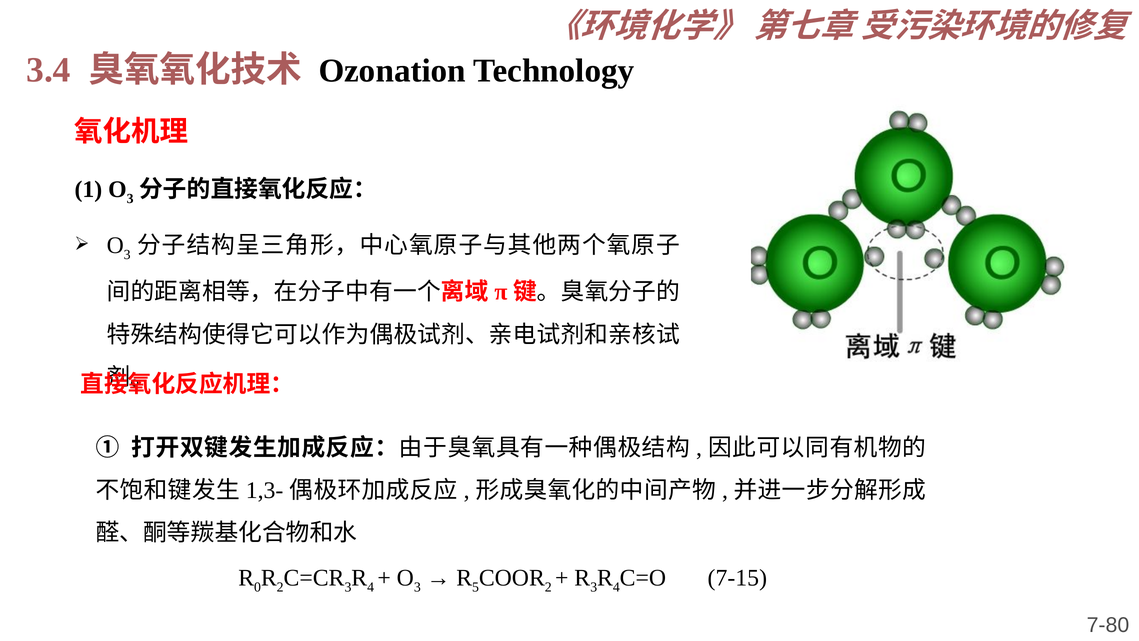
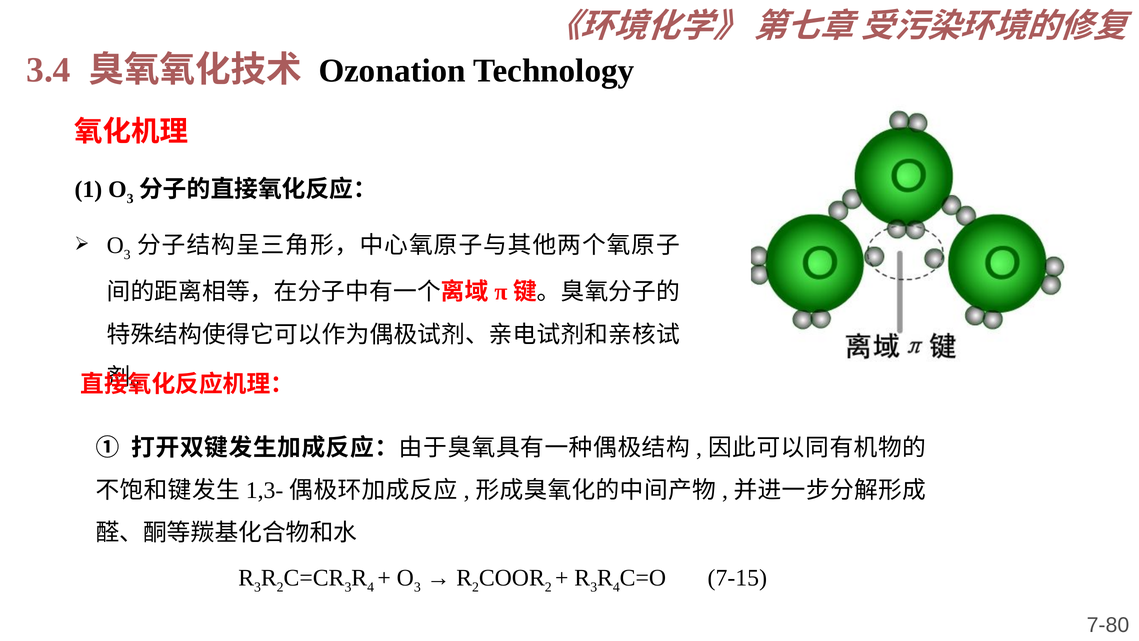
0: 0 -> 3 (258, 587)
5: 5 -> 2 (476, 587)
